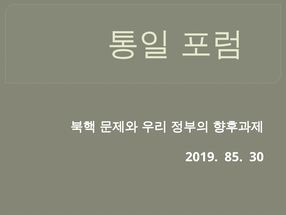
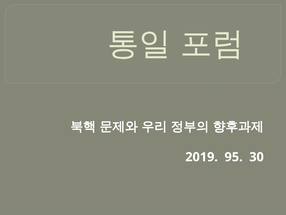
85: 85 -> 95 (234, 157)
